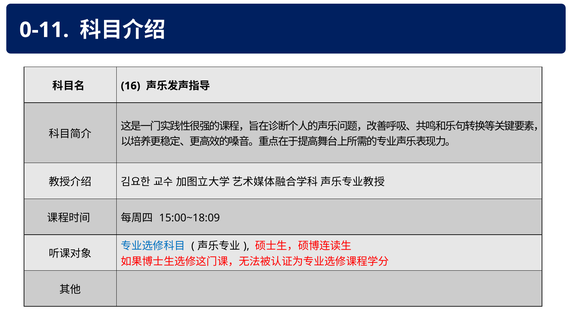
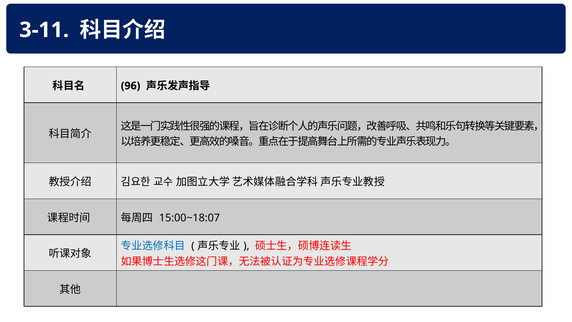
0-11: 0-11 -> 3-11 (44, 30)
16: 16 -> 96 (131, 86)
15:00~18:09: 15:00~18:09 -> 15:00~18:07 (190, 218)
